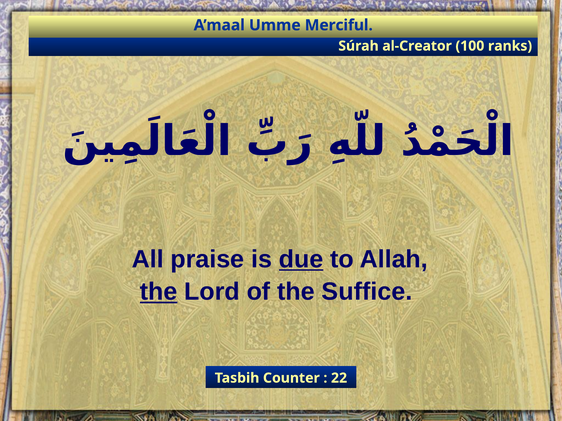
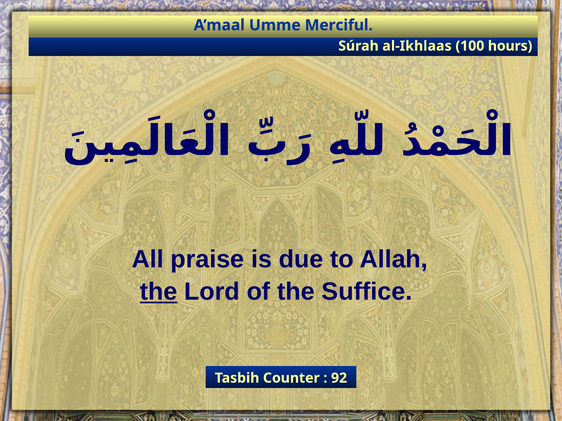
al-Creator: al-Creator -> al-Ikhlaas (417, 46)
ranks: ranks -> hours (510, 46)
due underline: present -> none (301, 260)
22: 22 -> 92 (339, 378)
